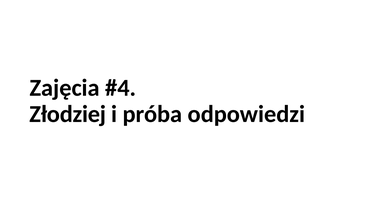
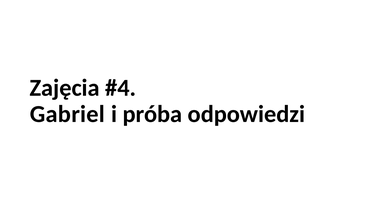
Złodziej: Złodziej -> Gabriel (67, 114)
